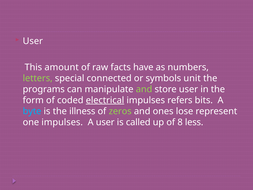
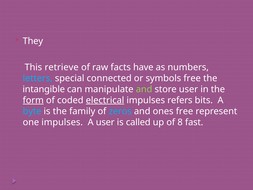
User: User -> They (33, 41)
amount: amount -> retrieve (62, 67)
letters colour: light green -> light blue (38, 78)
symbols unit: unit -> free (192, 78)
programs: programs -> intangible (44, 89)
form underline: none -> present (33, 100)
illness: illness -> family (82, 111)
zeros colour: light green -> light blue (120, 111)
ones lose: lose -> free (185, 111)
less: less -> fast (194, 122)
